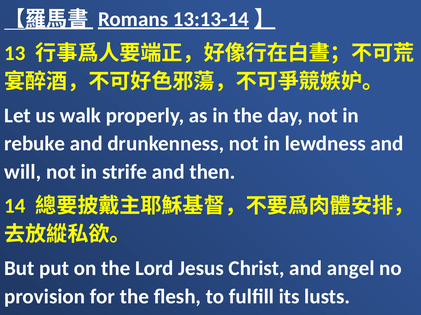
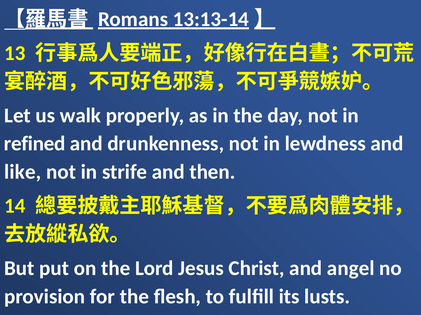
rebuke: rebuke -> refined (35, 144)
will: will -> like (23, 172)
